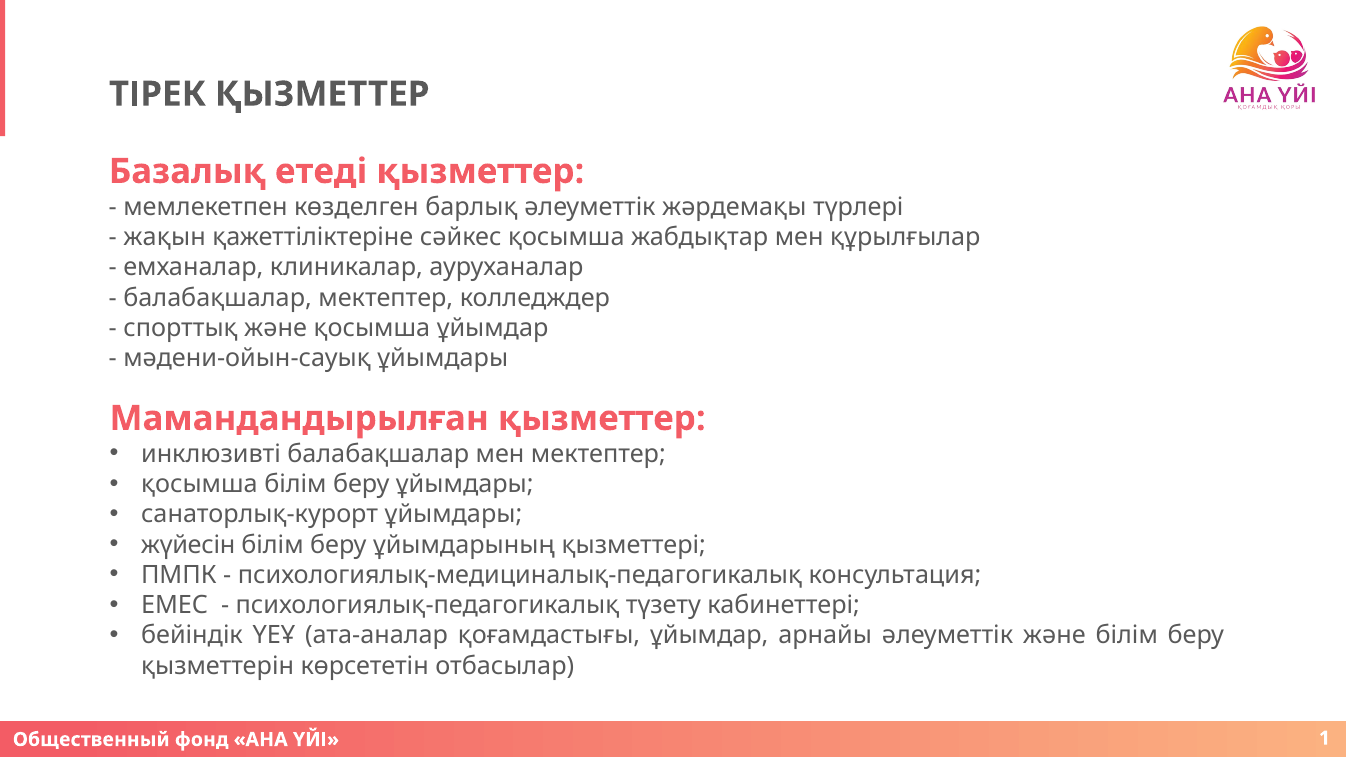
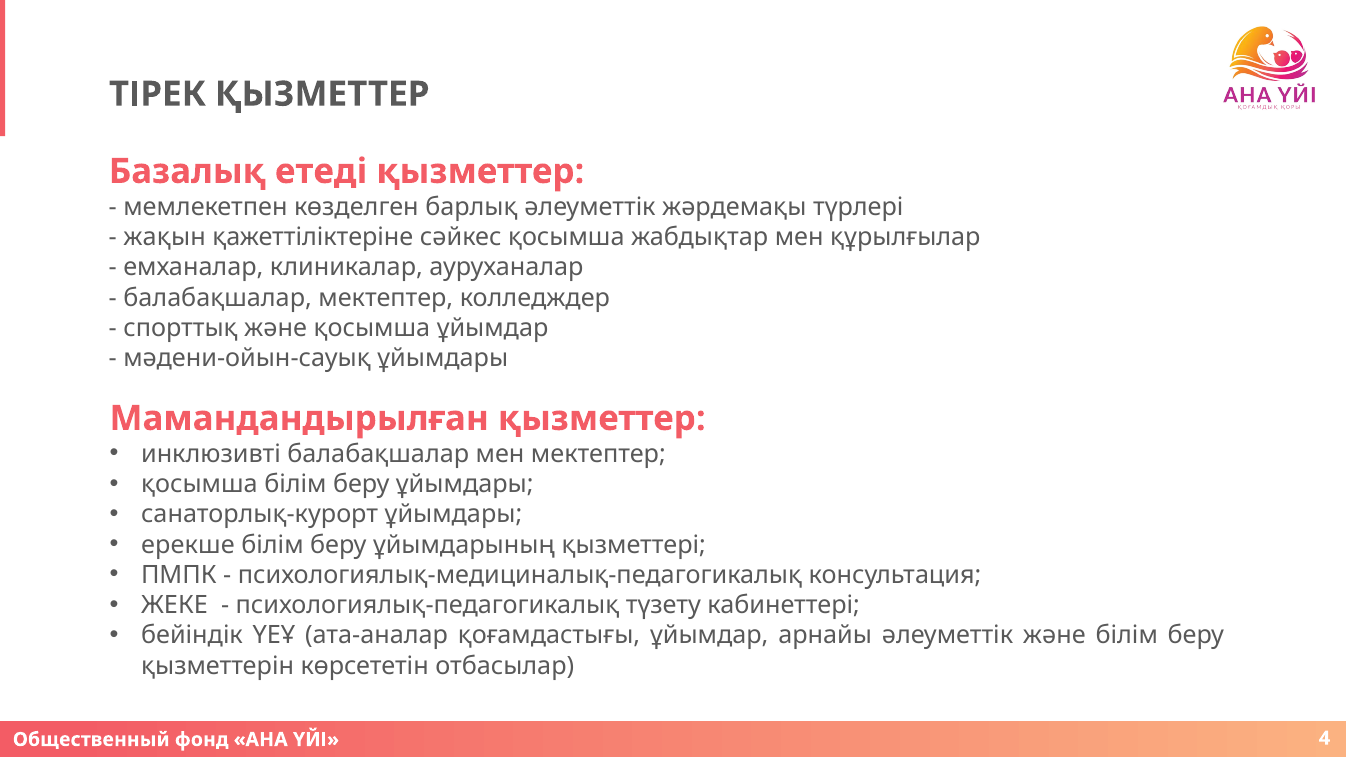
жүйесін: жүйесін -> ерекше (188, 545)
ЕМЕС: ЕМЕС -> ЖЕКЕ (174, 605)
1: 1 -> 4 (1325, 738)
